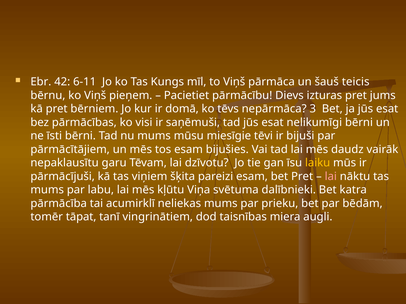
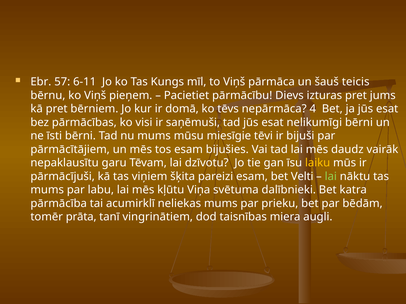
42: 42 -> 57 (62, 82)
3: 3 -> 4 (313, 109)
bet Pret: Pret -> Velti (302, 177)
lai colour: pink -> light green (331, 177)
tāpat: tāpat -> prāta (81, 217)
